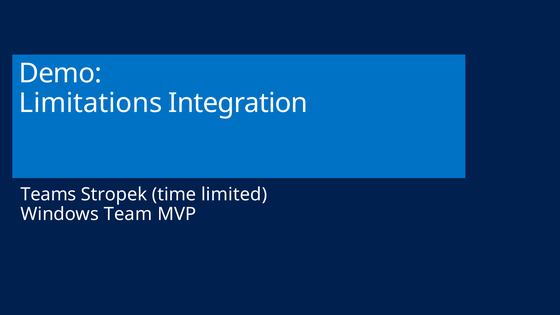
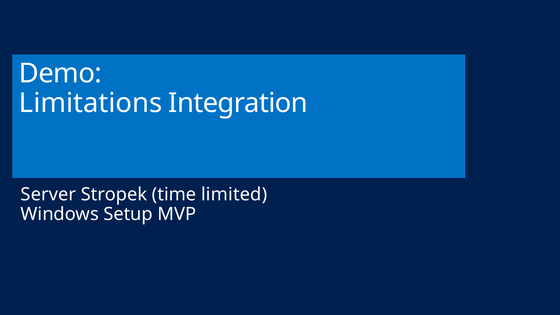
Teams: Teams -> Server (48, 194)
Team: Team -> Setup (128, 214)
